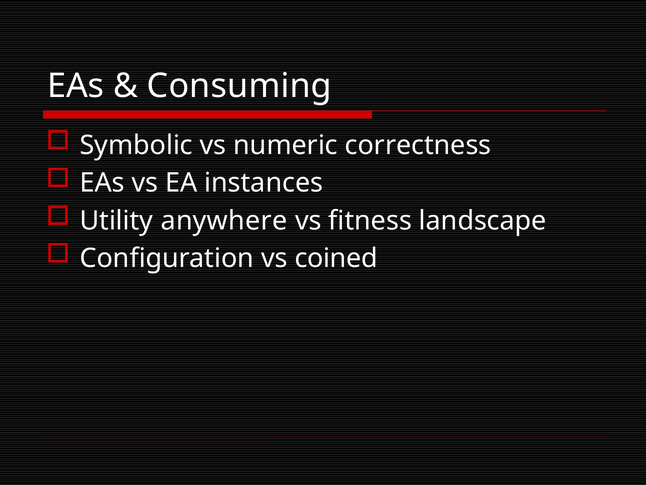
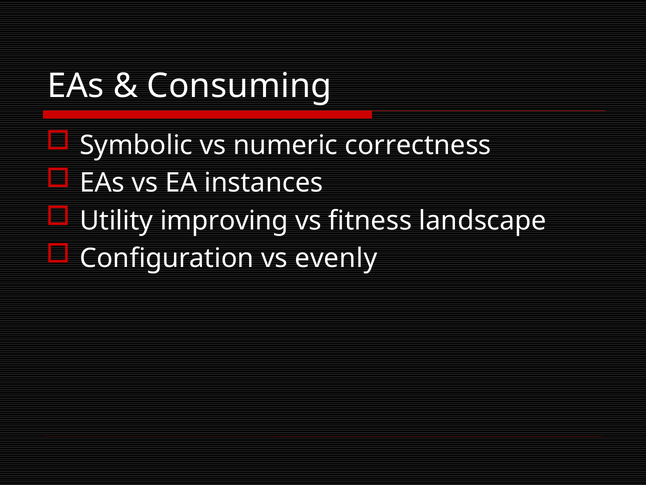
anywhere: anywhere -> improving (224, 220)
coined: coined -> evenly (336, 258)
